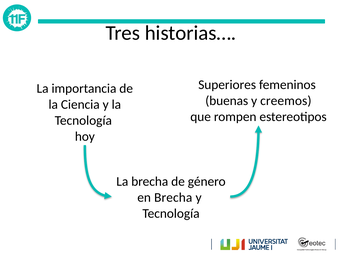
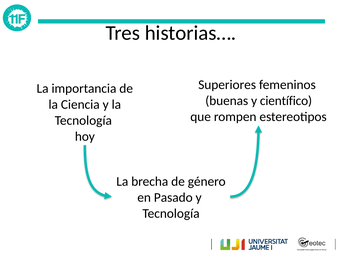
creemos: creemos -> científico (286, 101)
en Brecha: Brecha -> Pasado (173, 198)
